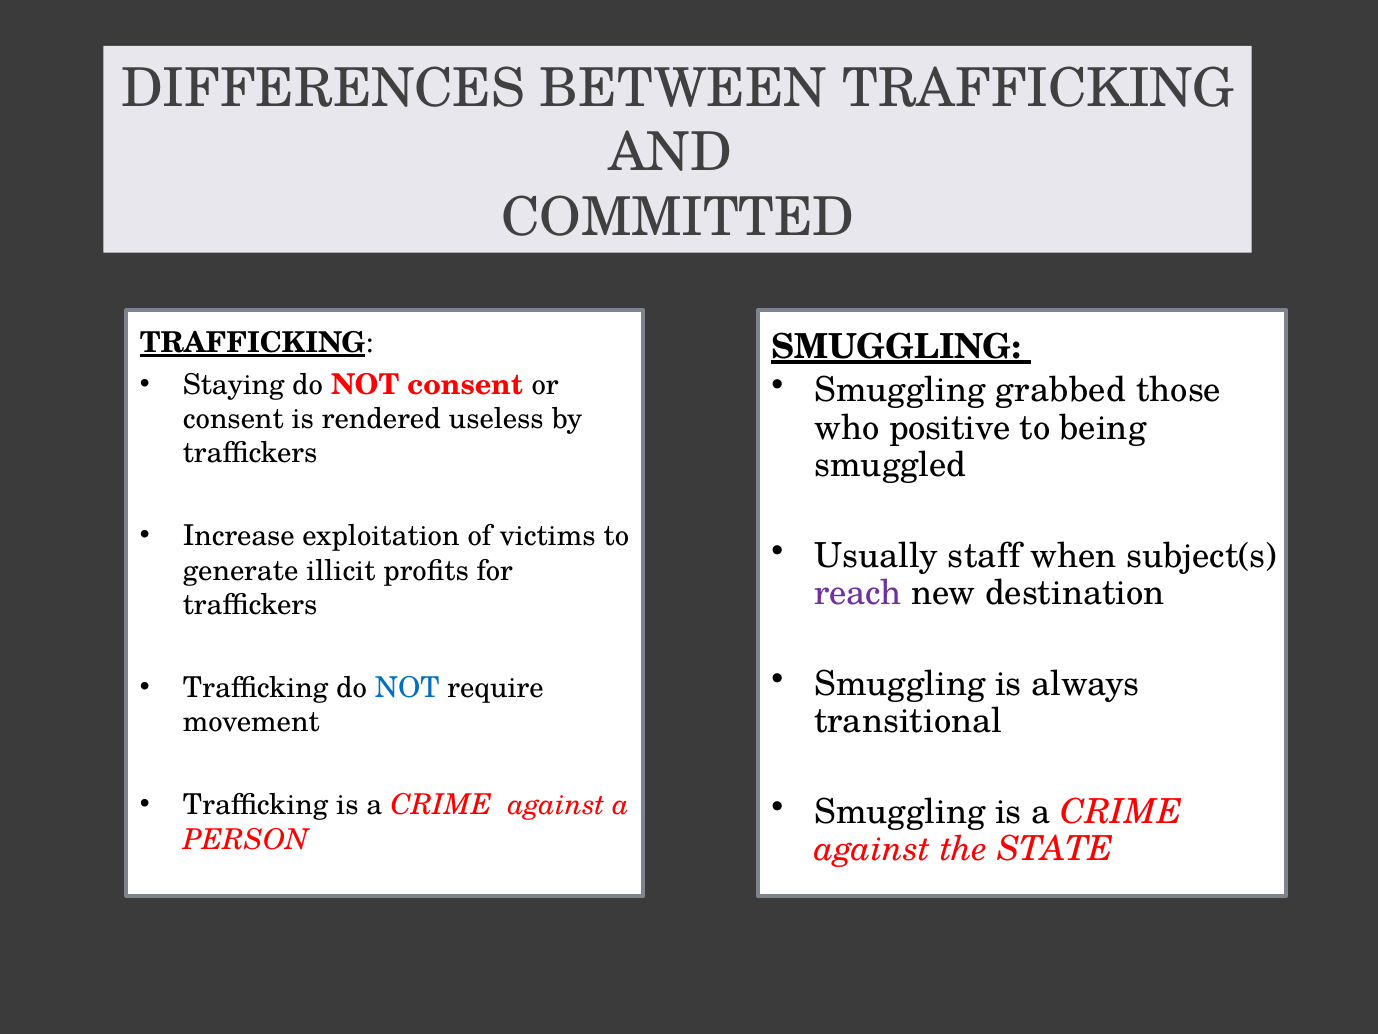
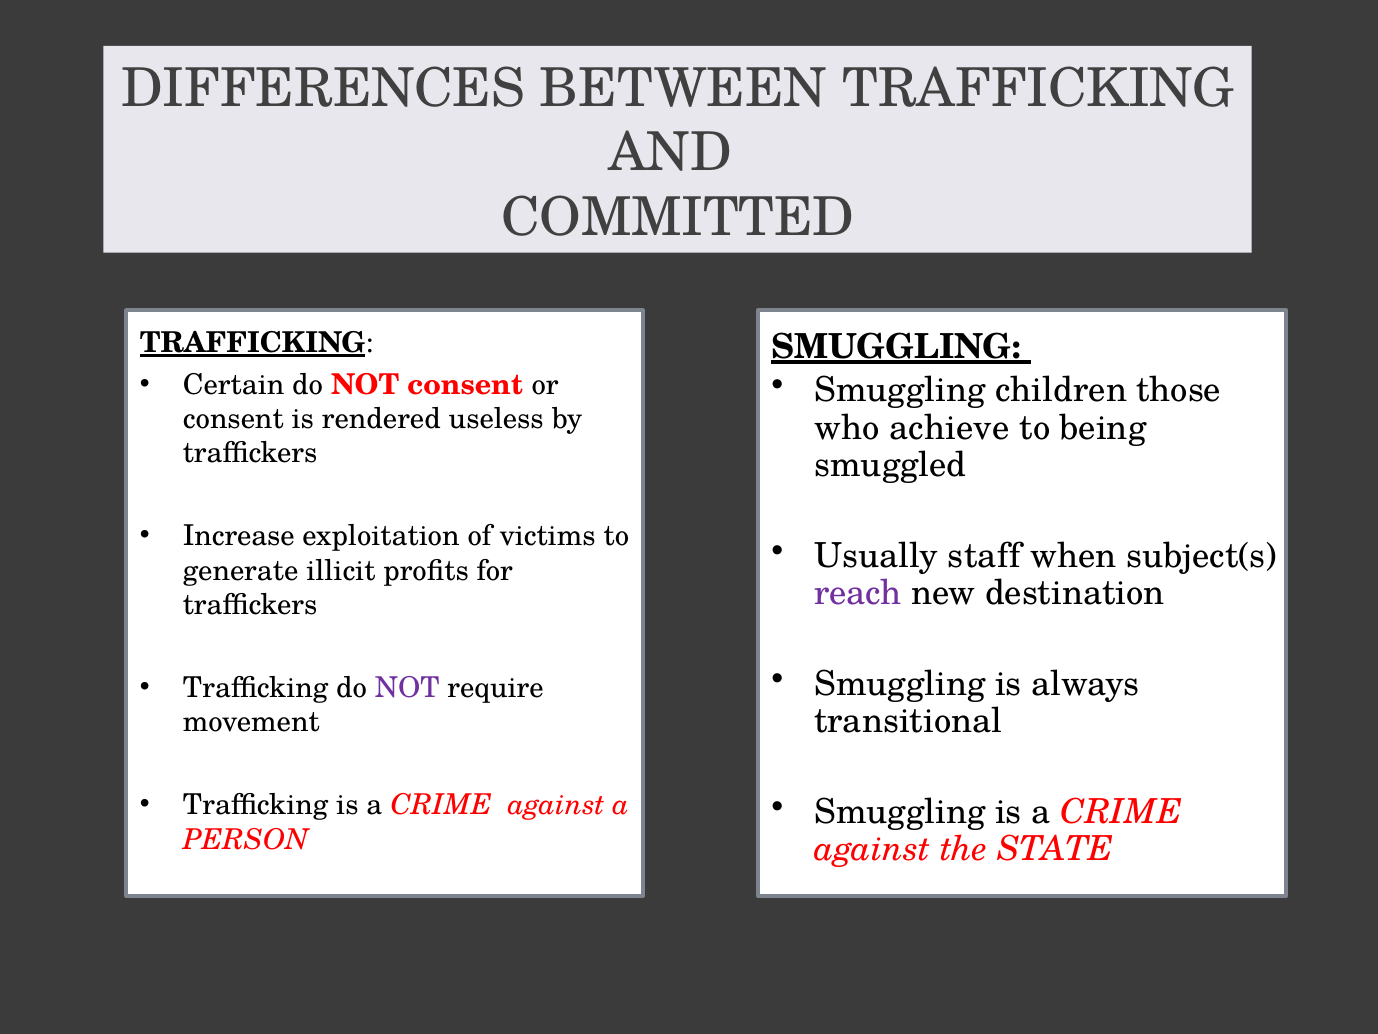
grabbed: grabbed -> children (1061, 390)
Staying: Staying -> Certain (234, 384)
positive: positive -> achieve (949, 428)
NOT colour: blue -> purple (407, 688)
